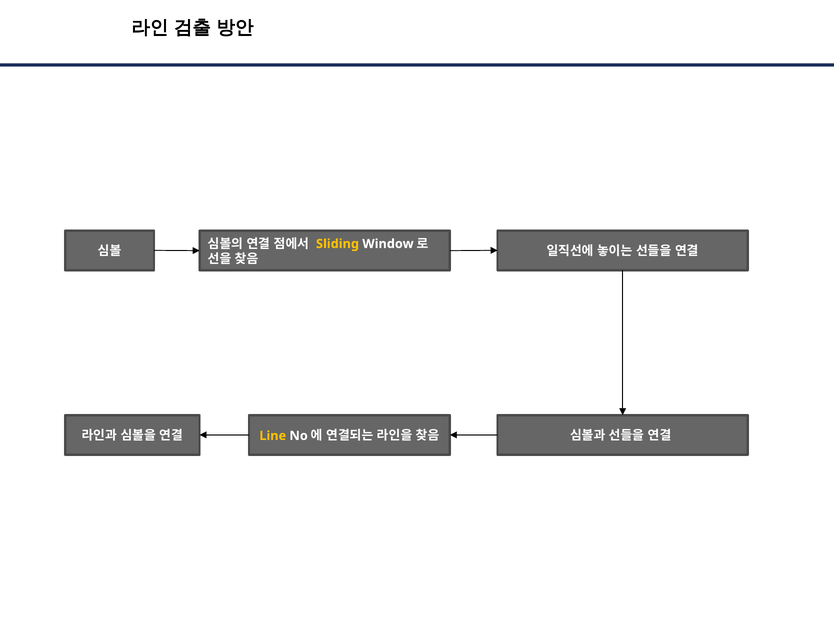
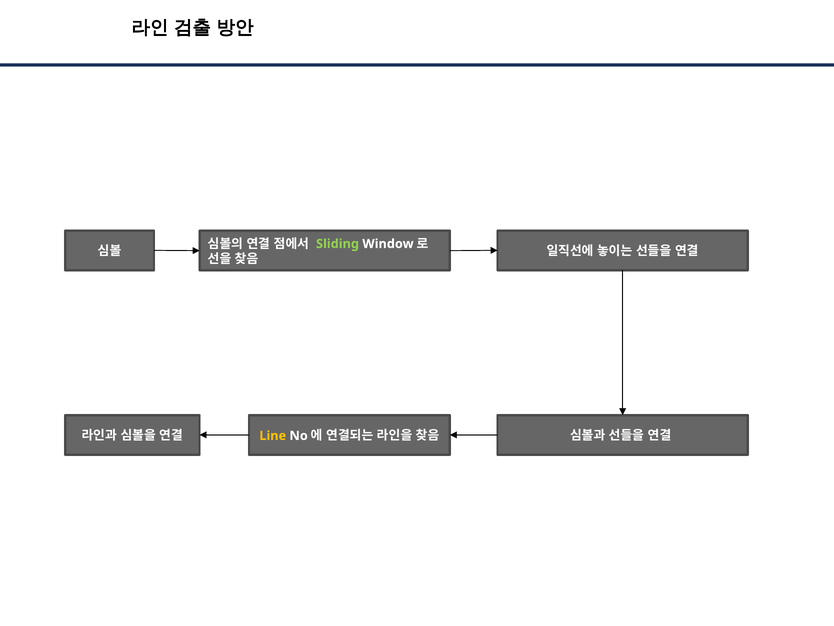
Sliding colour: yellow -> light green (337, 244)
